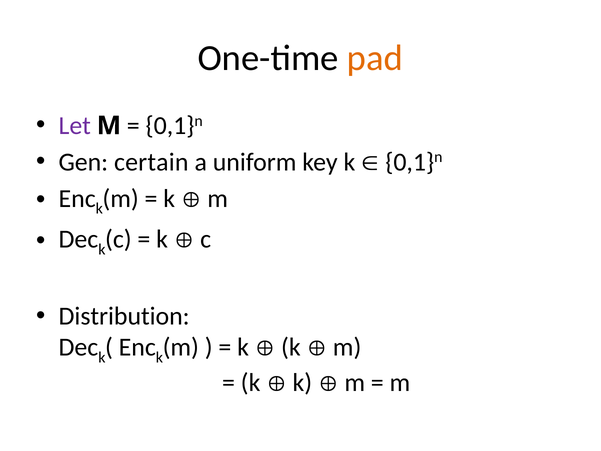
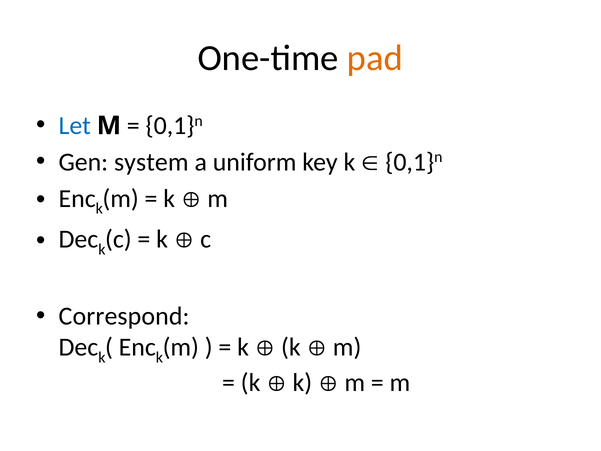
Let colour: purple -> blue (75, 126)
certain: certain -> system (151, 162)
Distribution: Distribution -> Correspond (124, 316)
